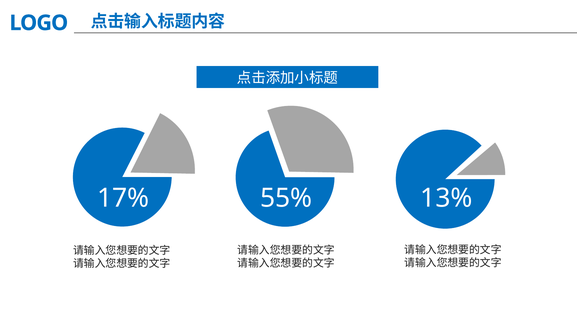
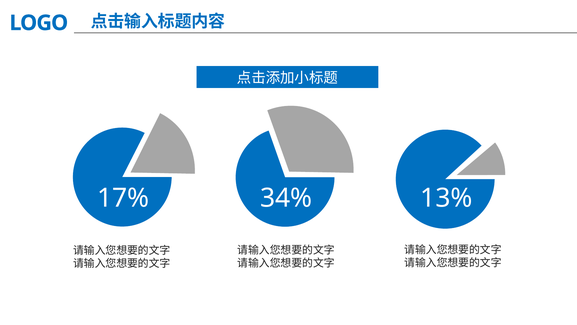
55%: 55% -> 34% (286, 198)
